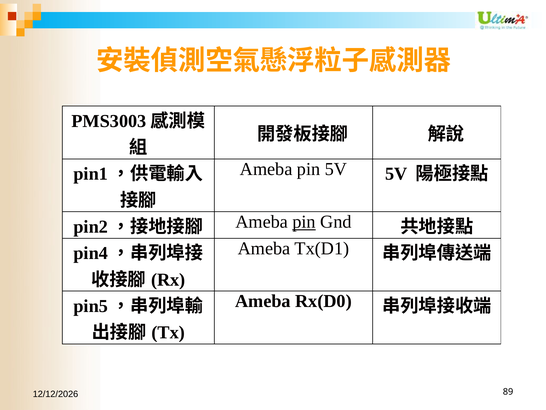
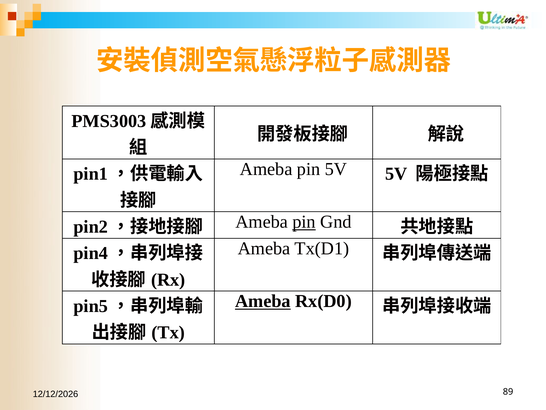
Ameba underline: none -> present (263, 301)
